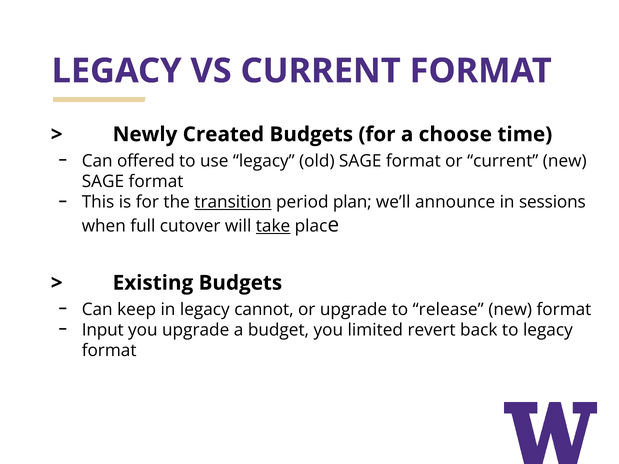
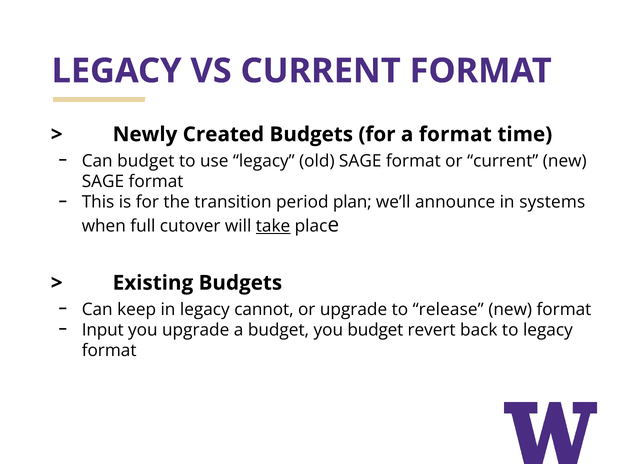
a choose: choose -> format (455, 134)
Can offered: offered -> budget (146, 161)
transition underline: present -> none (233, 202)
sessions: sessions -> systems (552, 202)
you limited: limited -> budget (375, 330)
